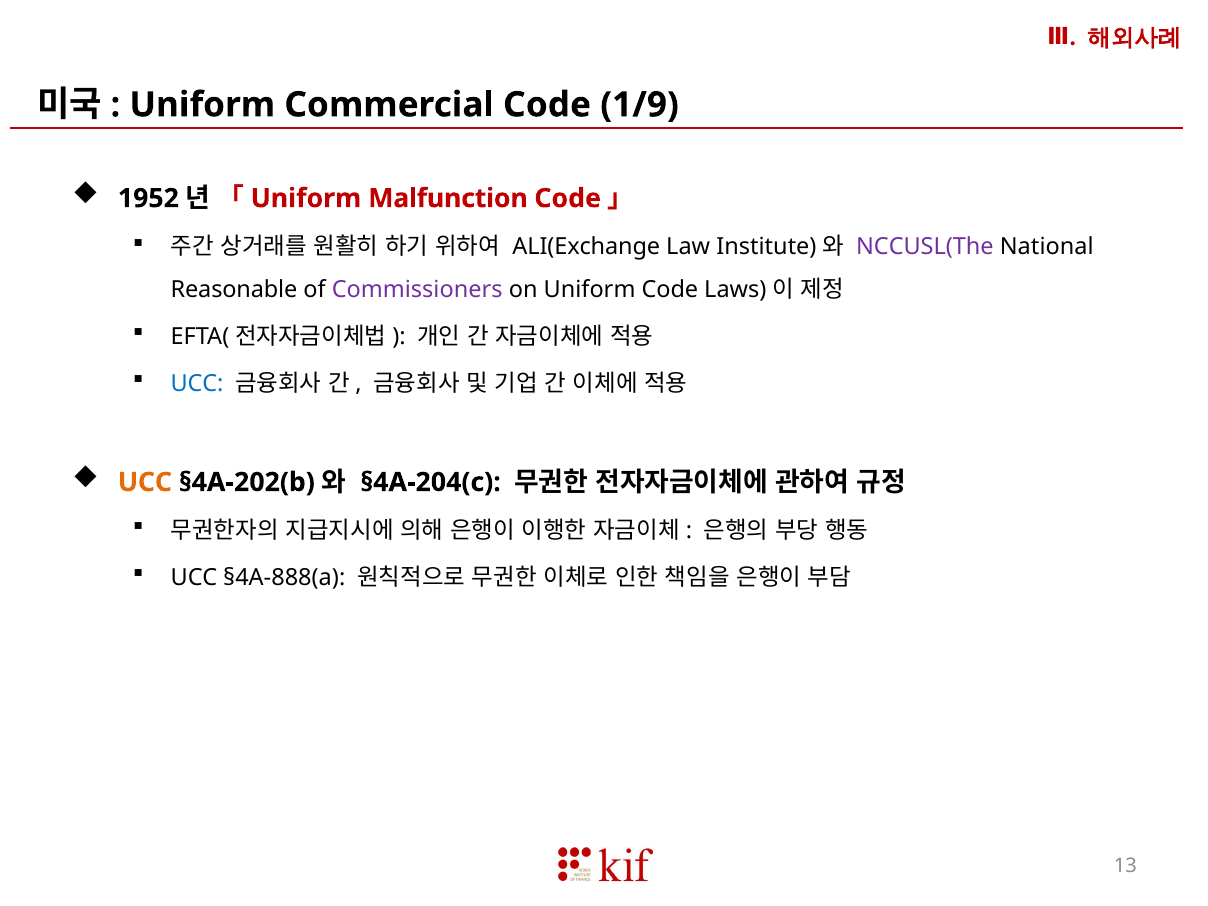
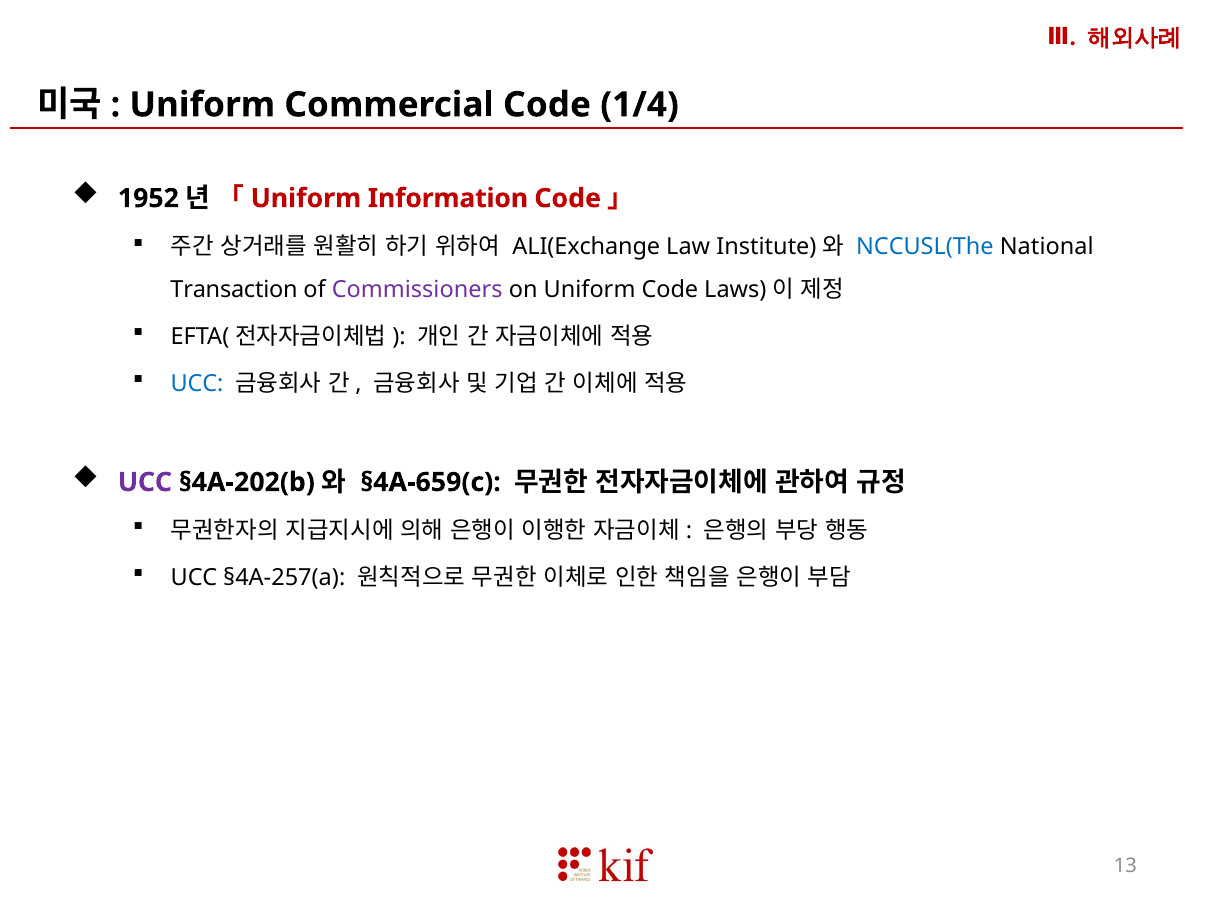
1/9: 1/9 -> 1/4 (640, 105)
Malfunction: Malfunction -> Information (448, 198)
NCCUSL(The colour: purple -> blue (925, 247)
Reasonable: Reasonable -> Transaction (234, 289)
UCC colour: orange -> purple (145, 482)
§4A-204(c: §4A-204(c -> §4A-659(c (430, 482)
§4A-888(a: §4A-888(a -> §4A-257(a (284, 578)
